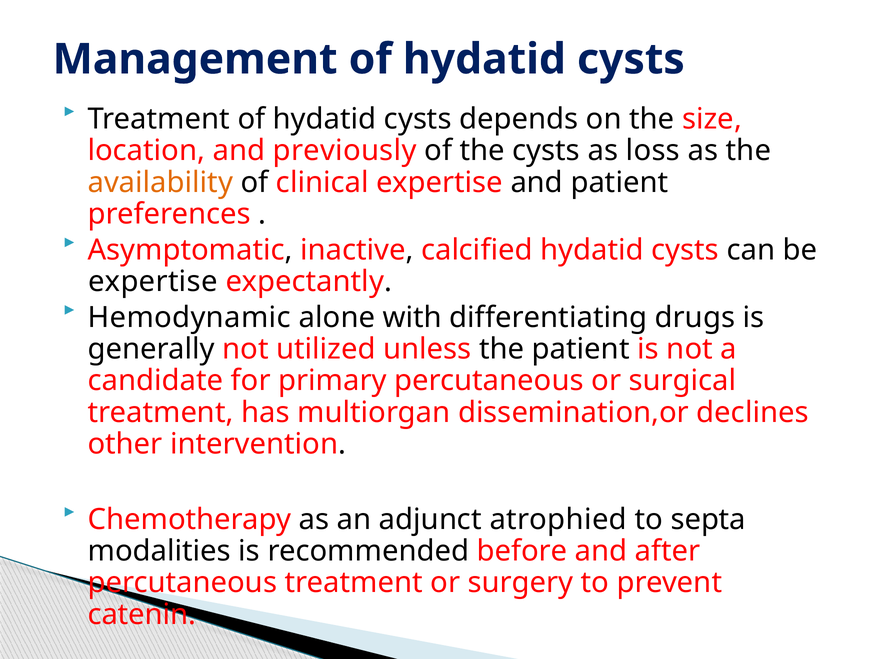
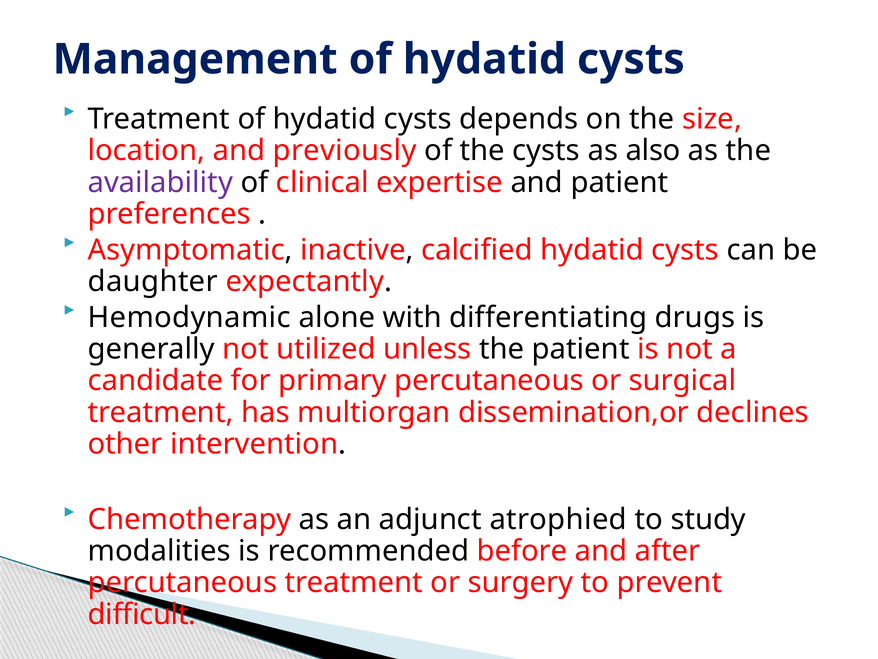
loss: loss -> also (653, 151)
availability colour: orange -> purple (160, 182)
expertise: expertise -> daughter (153, 281)
septa: septa -> study (708, 519)
catenin: catenin -> difficult (142, 614)
